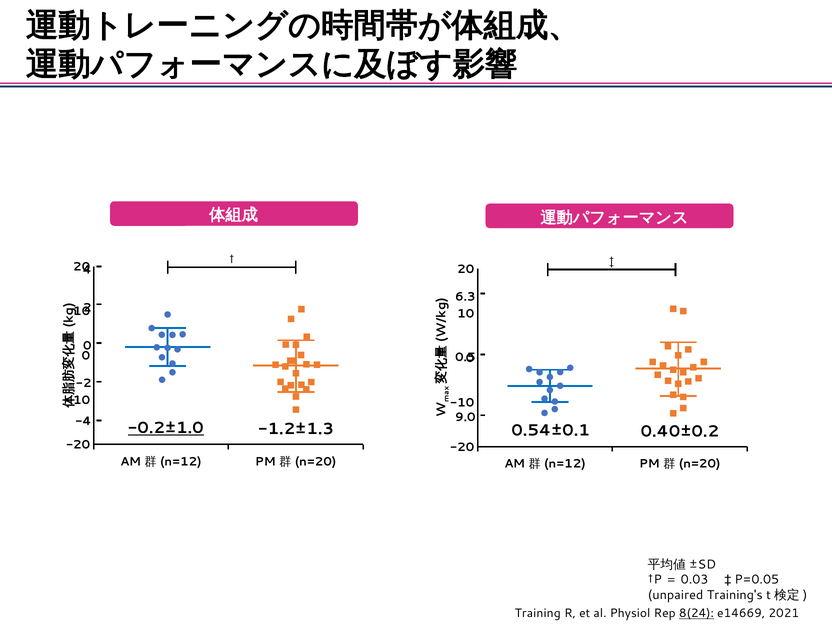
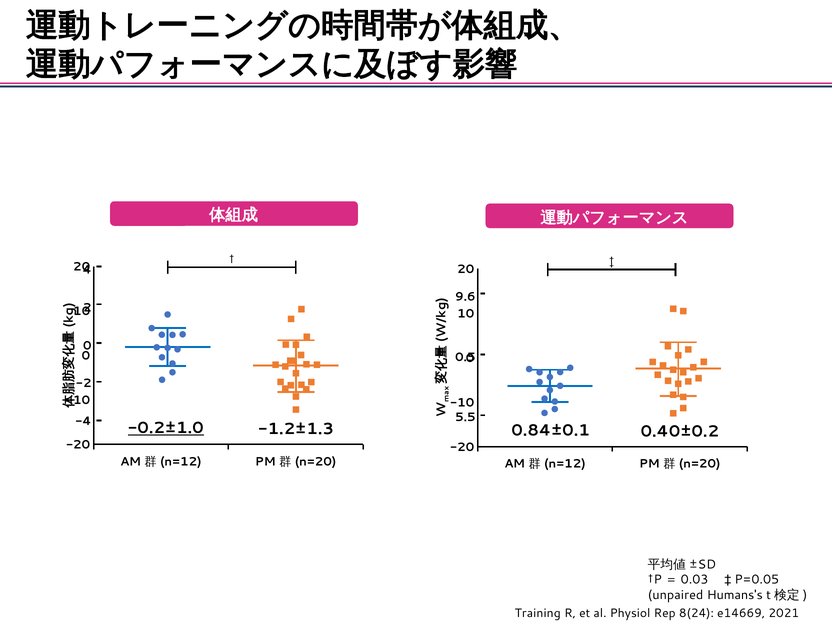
6.3: 6.3 -> 9.6 (465, 297)
9.0: 9.0 -> 5.5 (465, 417)
0.54±0.1: 0.54±0.1 -> 0.84±0.1 (551, 430)
Training's: Training's -> Humans's (735, 595)
8(24 underline: present -> none (696, 613)
